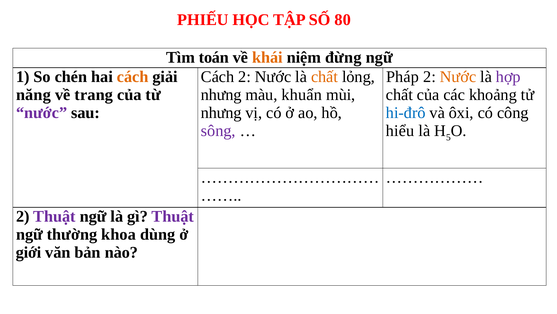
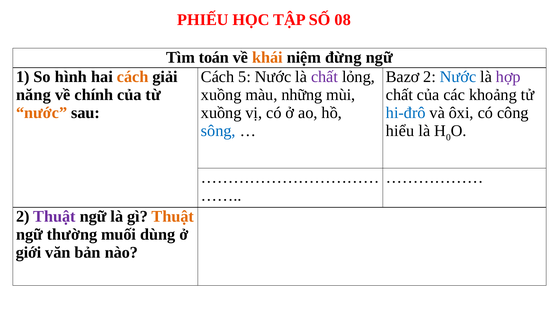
80: 80 -> 08 (343, 20)
chén: chén -> hình (71, 77)
Cách 2: 2 -> 5 (245, 77)
chất colour: orange -> purple (324, 77)
Pháp: Pháp -> Bazơ (403, 77)
Nước colour: orange -> blue (458, 77)
trang: trang -> chính (94, 95)
nhưng: nhưng -> xuồng (221, 95)
khuẩn: khuẩn -> những (302, 95)
nước colour: purple -> orange (42, 113)
nhưng: nhưng -> xuồng (221, 113)
sông colour: purple -> blue (218, 131)
5: 5 -> 0 (448, 137)
Thuật colour: purple -> orange (173, 216)
khoa: khoa -> muối (119, 234)
